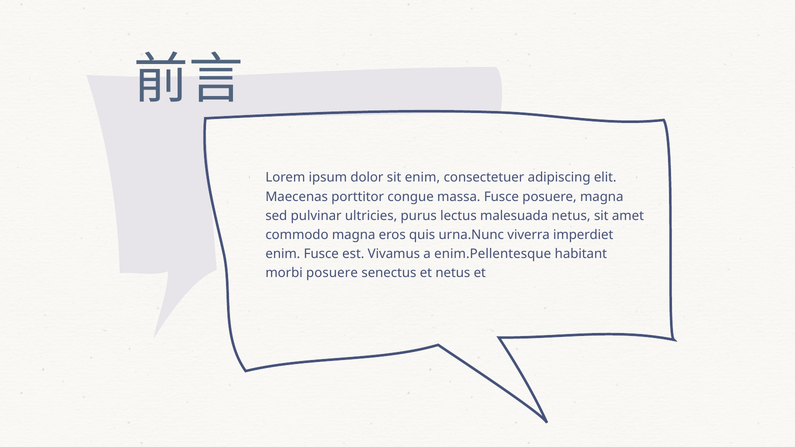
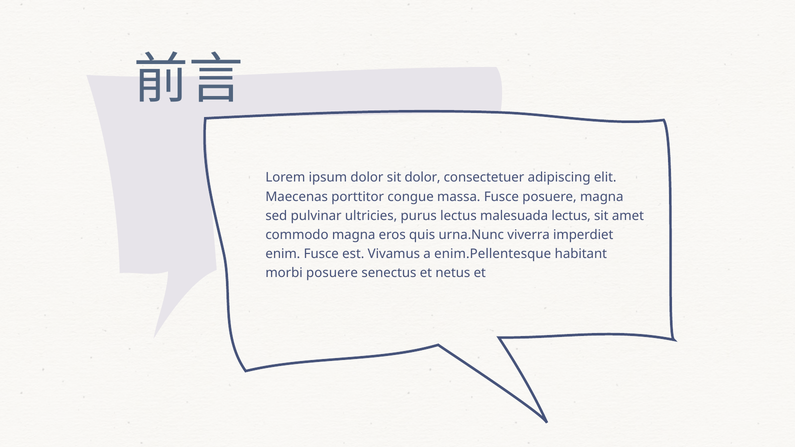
sit enim: enim -> dolor (423, 178)
malesuada netus: netus -> lectus (571, 216)
